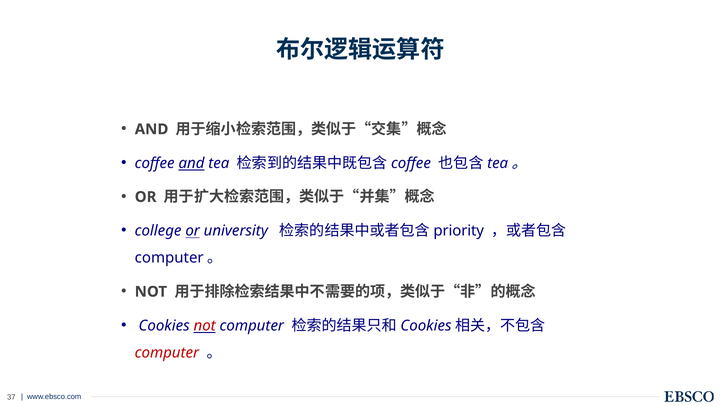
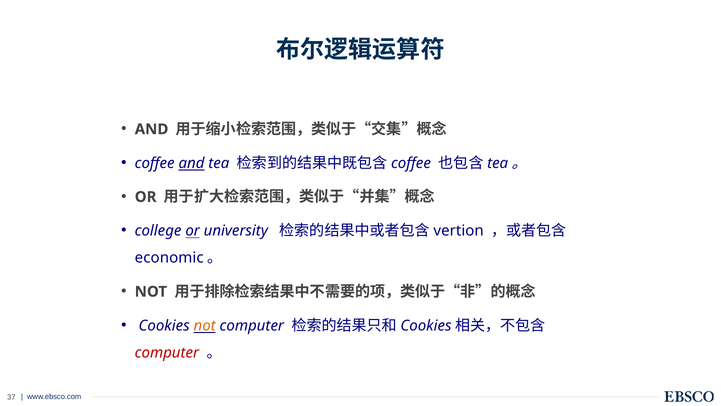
priority: priority -> vertion (459, 231)
computer: computer -> economic (169, 258)
not colour: red -> orange (205, 325)
